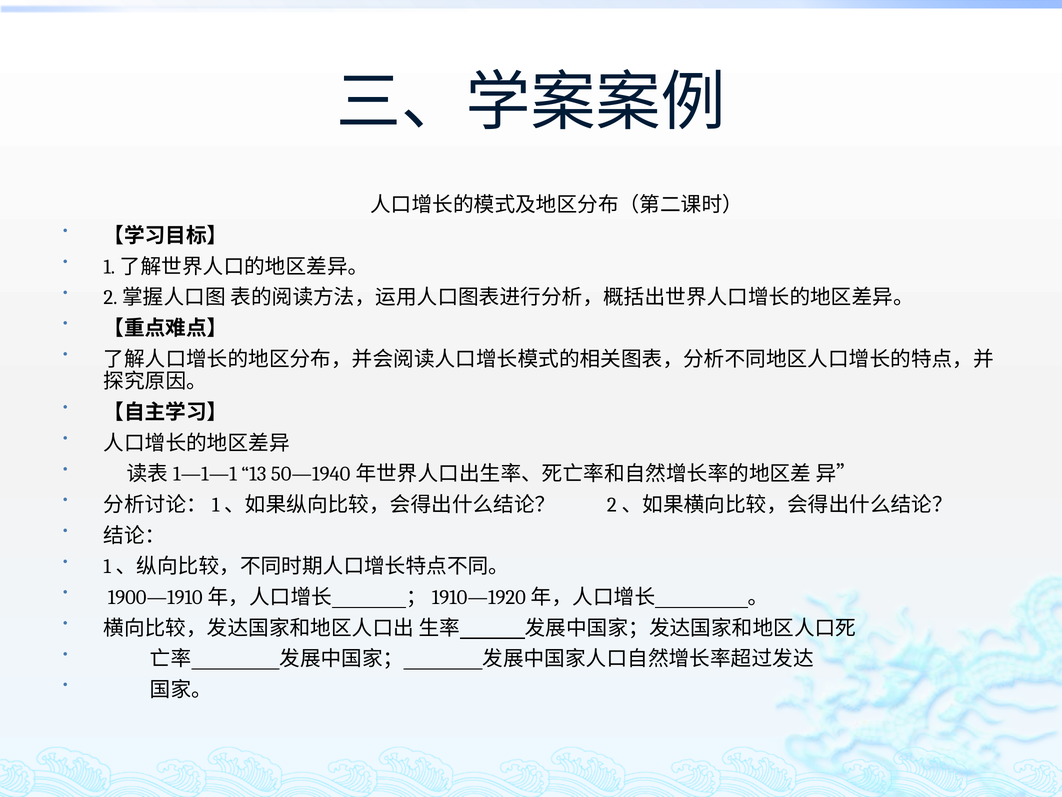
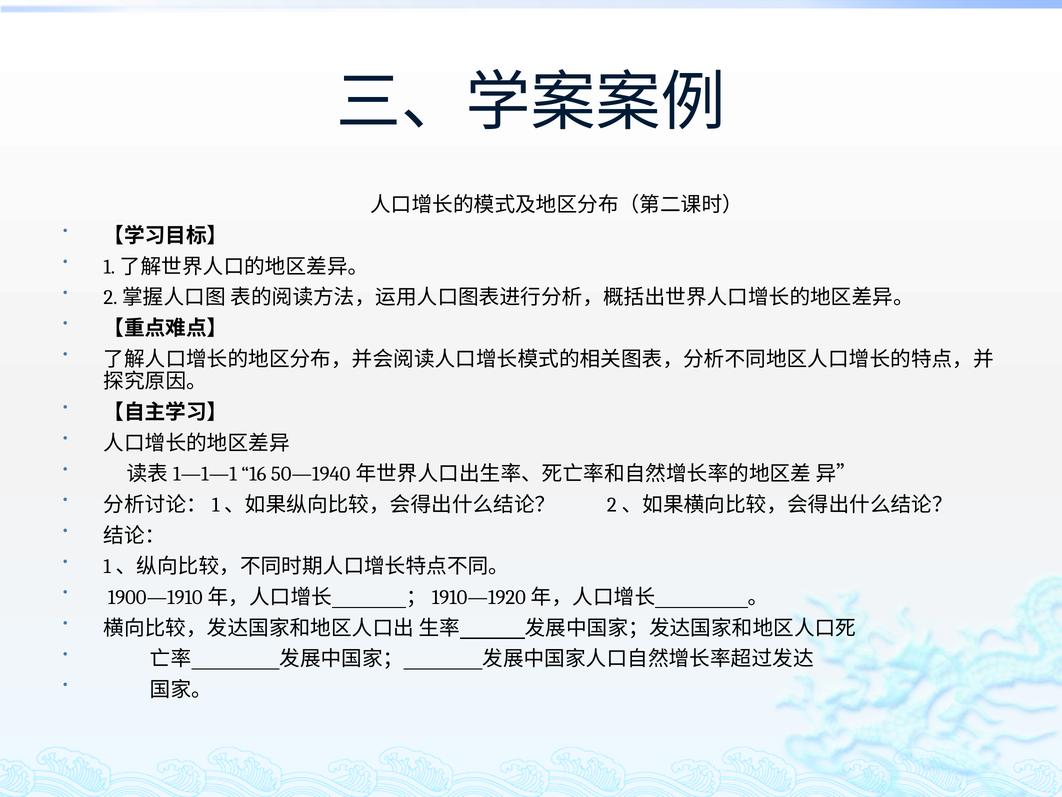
13: 13 -> 16 (254, 474)
